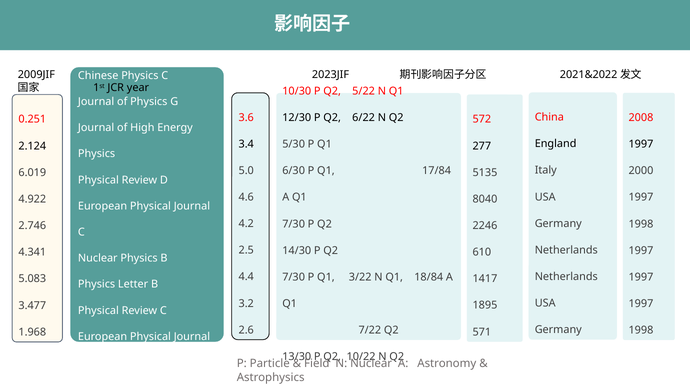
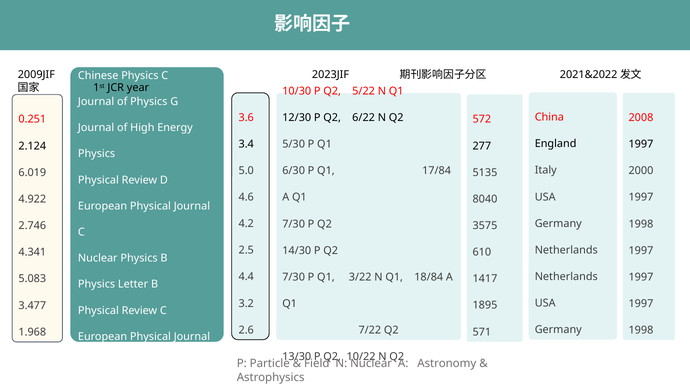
2246: 2246 -> 3575 (485, 226)
